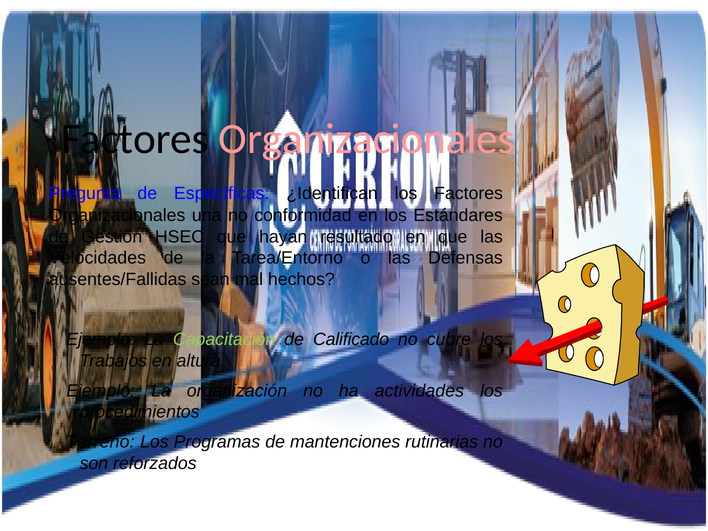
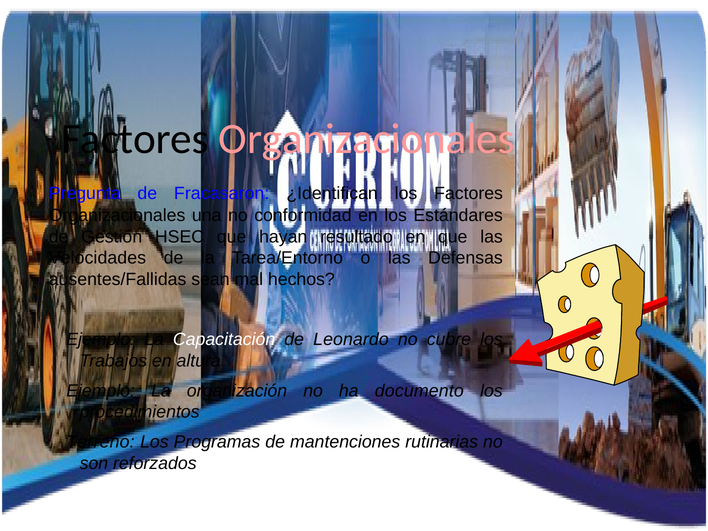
Específicas: Específicas -> Fracasaron (222, 194)
Capacitación colour: light green -> white (224, 339)
Calificado: Calificado -> Leonardo (351, 339)
actividades: actividades -> documento (419, 391)
